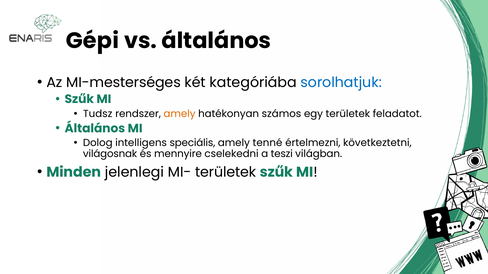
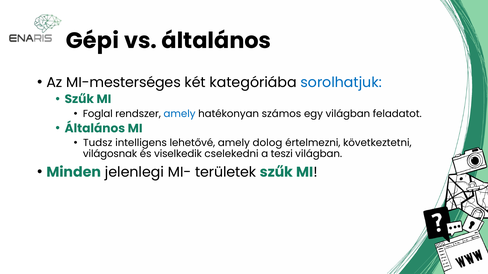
Tudsz: Tudsz -> Foglal (98, 114)
amely colour: orange -> blue (180, 114)
egy területek: területek -> világban (348, 114)
Dolog: Dolog -> Tudsz (98, 143)
speciális: speciális -> lehetővé (192, 143)
tenné: tenné -> dolog (267, 143)
mennyire: mennyire -> viselkedik (178, 154)
